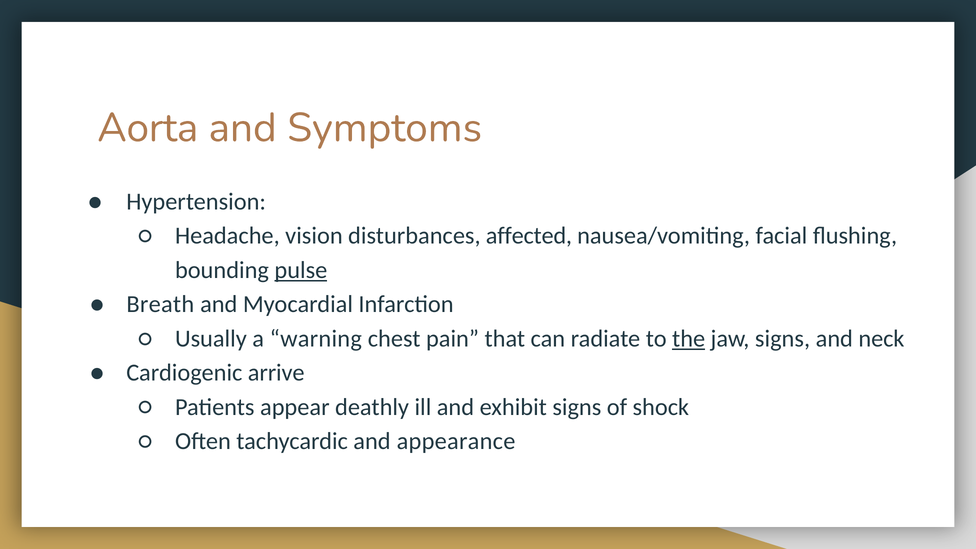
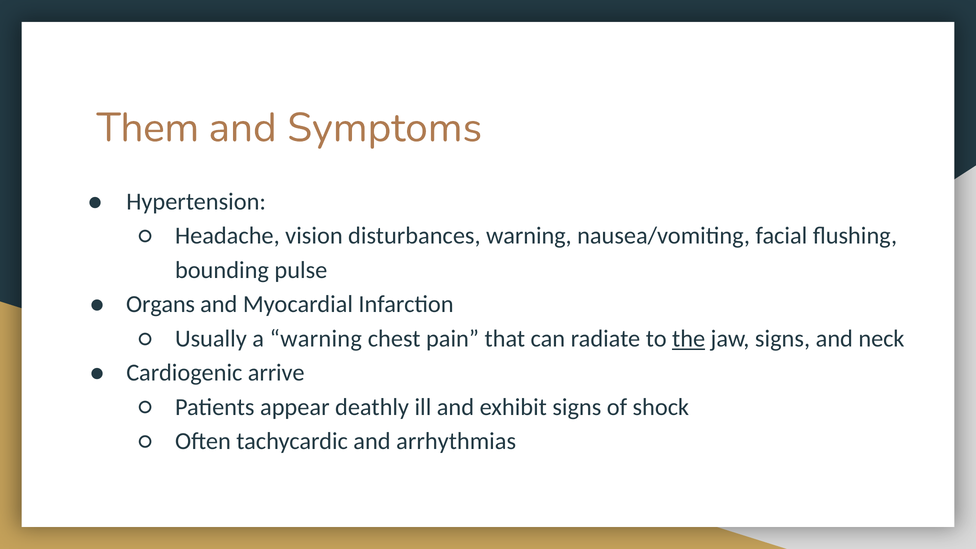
Aorta: Aorta -> Them (148, 128)
disturbances affected: affected -> warning (529, 236)
pulse underline: present -> none (301, 270)
Breath: Breath -> Organs (161, 304)
appearance: appearance -> arrhythmias (456, 441)
